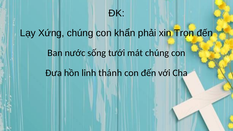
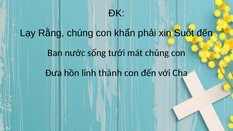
Xứng: Xứng -> Rằng (51, 33)
Trọn: Trọn -> Suốt (184, 33)
